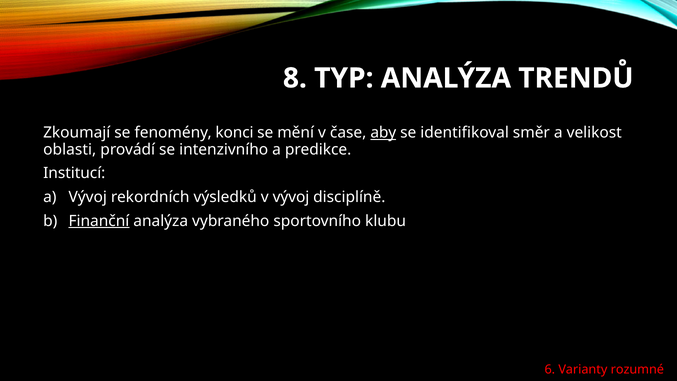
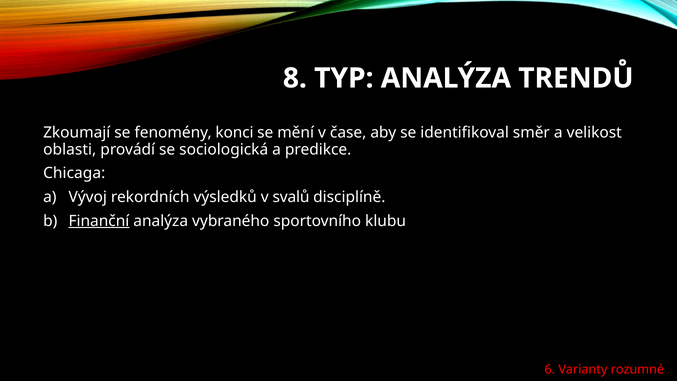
aby underline: present -> none (383, 133)
intenzivního: intenzivního -> sociologická (224, 149)
Institucí: Institucí -> Chicaga (74, 173)
v vývoj: vývoj -> svalů (291, 197)
